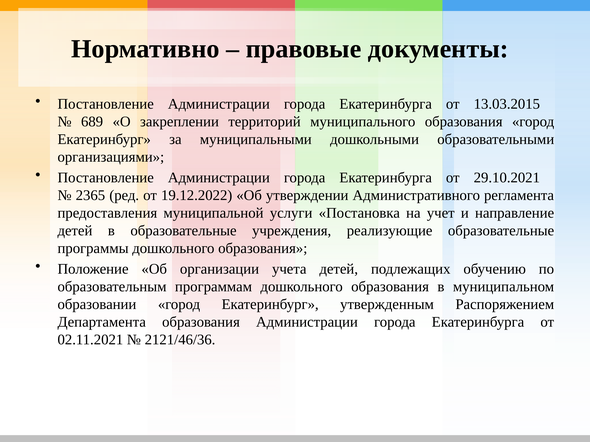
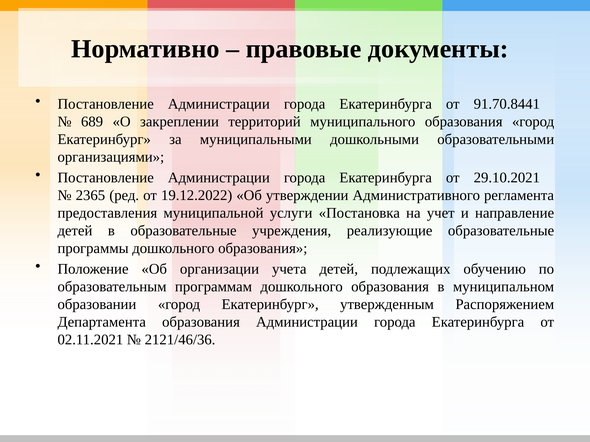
13.03.2015: 13.03.2015 -> 91.70.8441 (507, 104)
